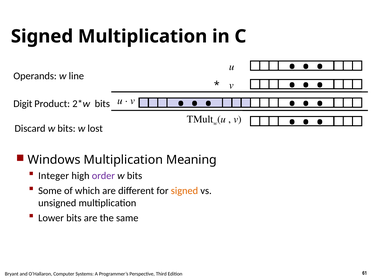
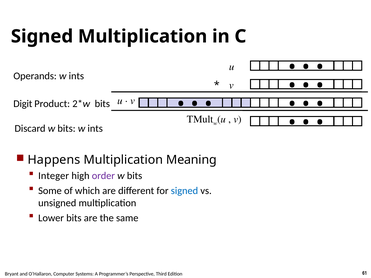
Operands w line: line -> ints (76, 76)
bits w lost: lost -> ints (95, 129)
Windows: Windows -> Happens (54, 160)
signed colour: orange -> blue (184, 191)
